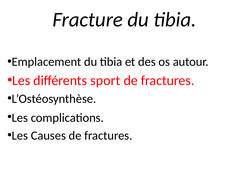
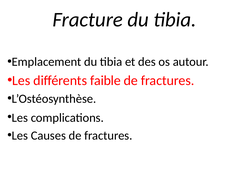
sport: sport -> faible (105, 80)
